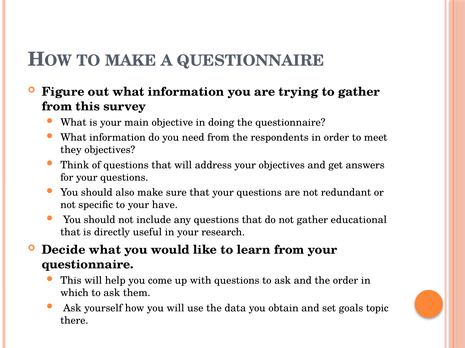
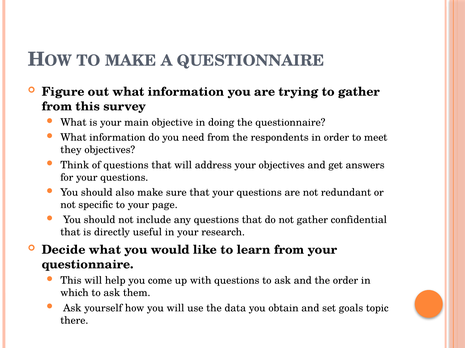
have: have -> page (165, 205)
educational: educational -> confidential (359, 220)
